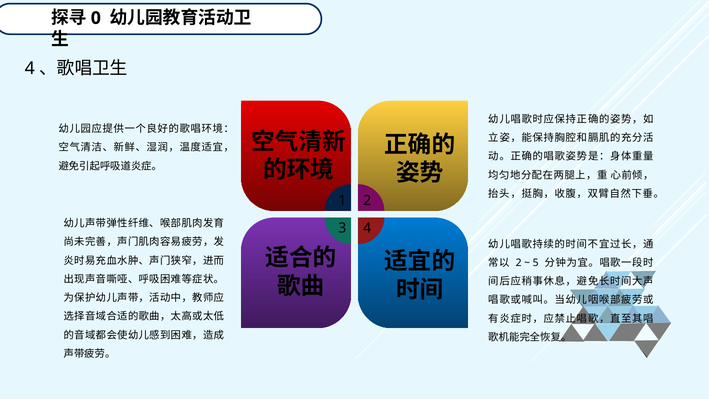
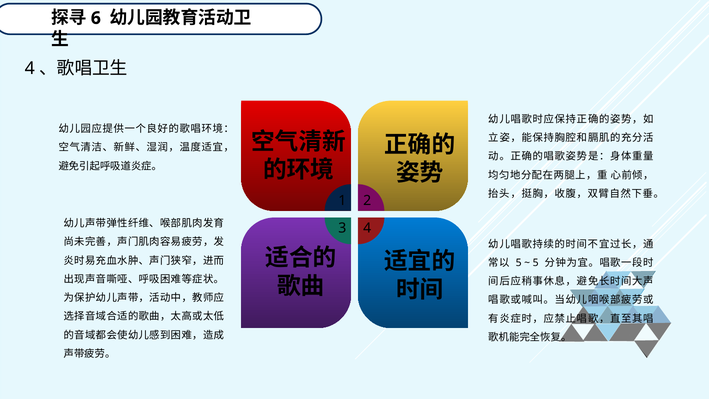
0: 0 -> 6 (96, 18)
2: 2 -> 5 (519, 263)
